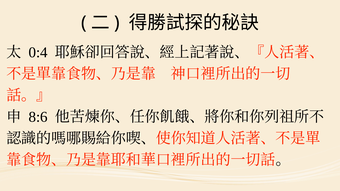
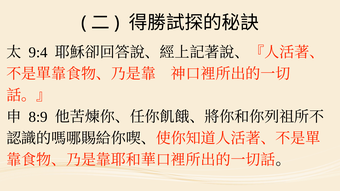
0:4: 0:4 -> 9:4 (38, 52)
8:6: 8:6 -> 8:9 (38, 117)
